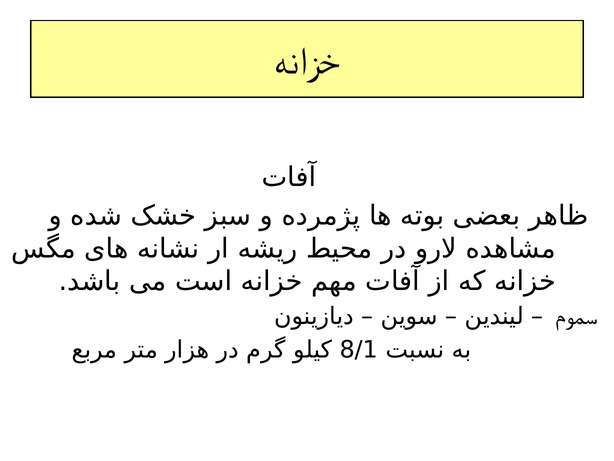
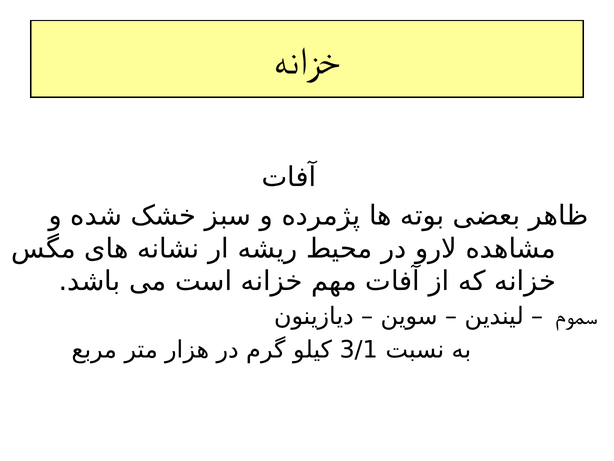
8/1: 8/1 -> 3/1 (359, 350)
